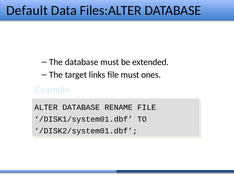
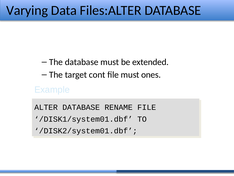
Default: Default -> Varying (27, 10)
links: links -> cont (97, 75)
